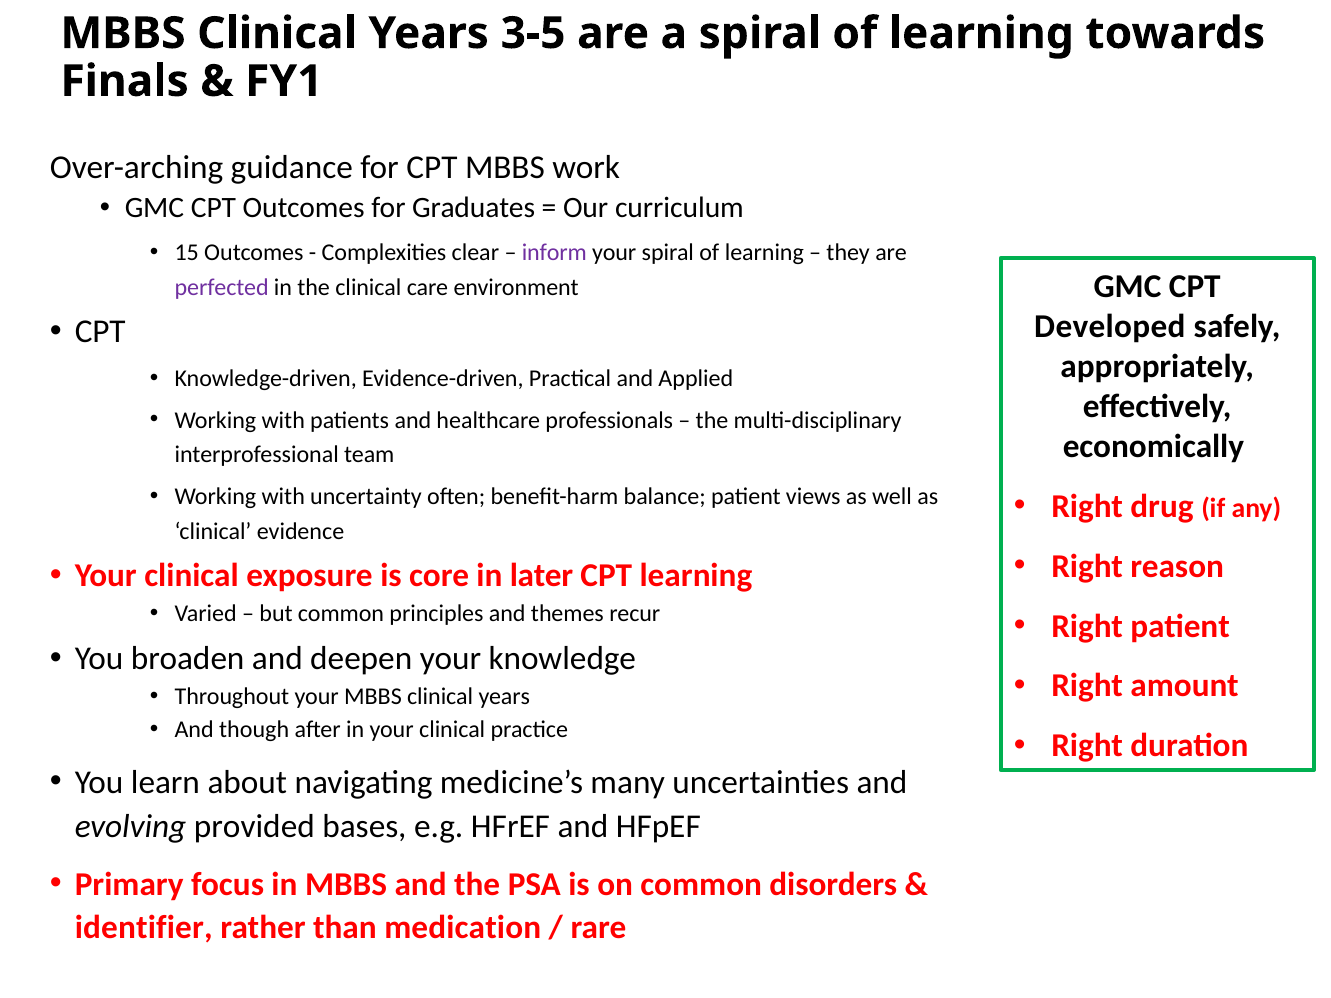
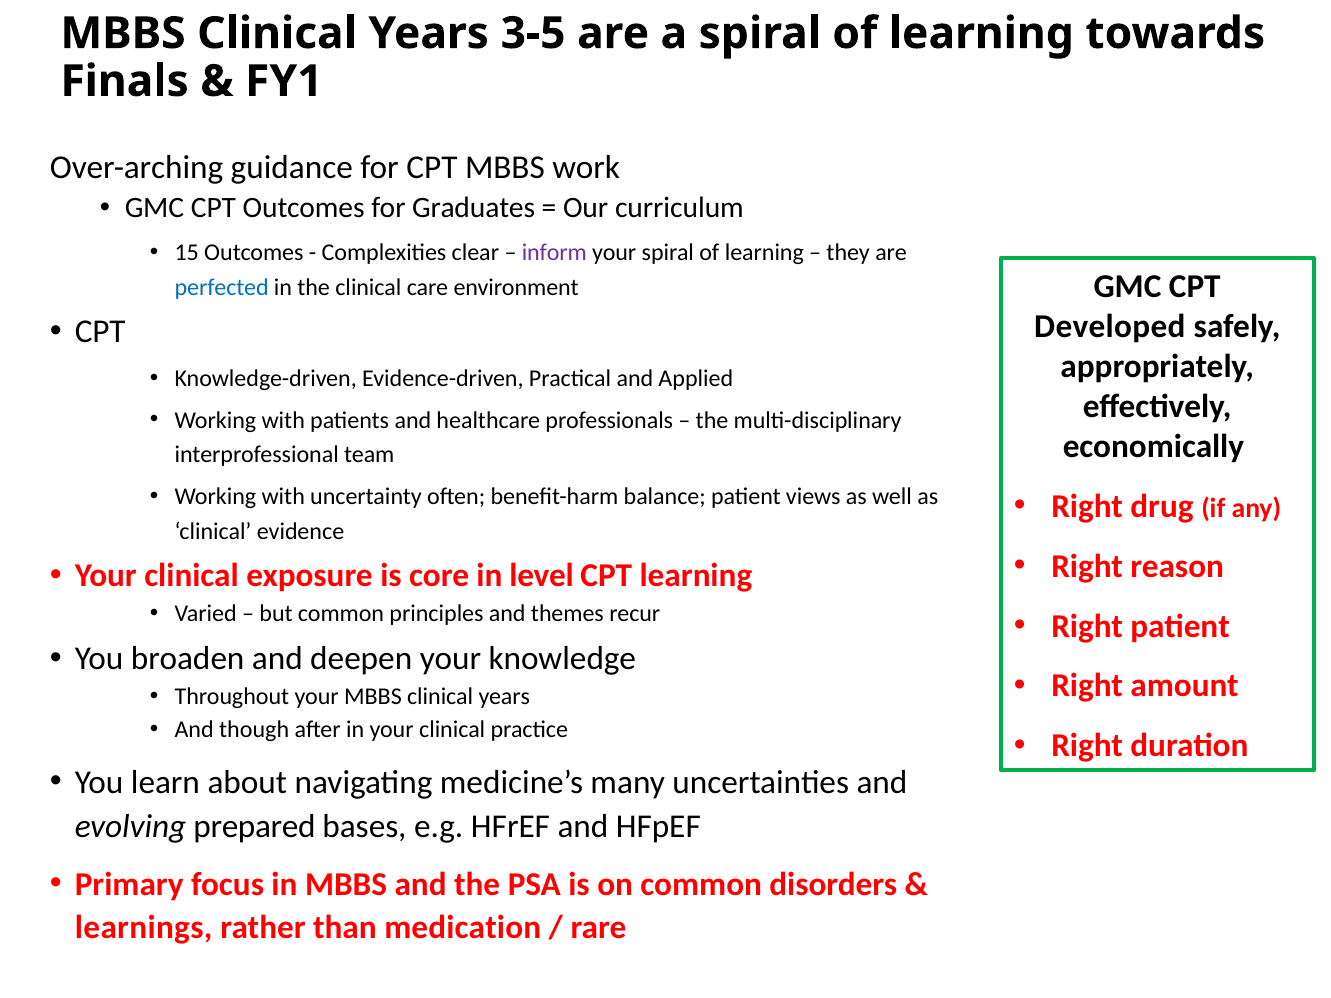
perfected colour: purple -> blue (222, 288)
later: later -> level (542, 576)
provided: provided -> prepared (254, 827)
identifier: identifier -> learnings (144, 928)
